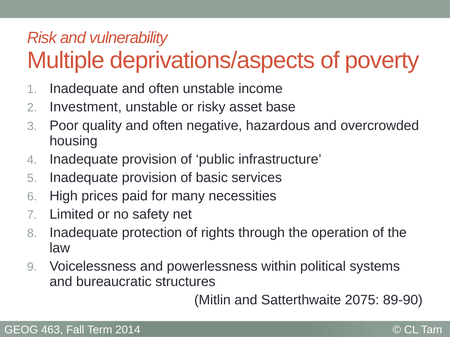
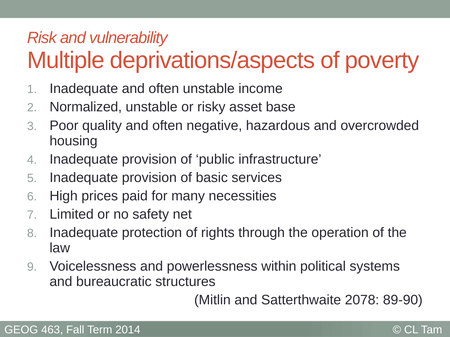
Investment: Investment -> Normalized (86, 107)
2075: 2075 -> 2078 (362, 300)
